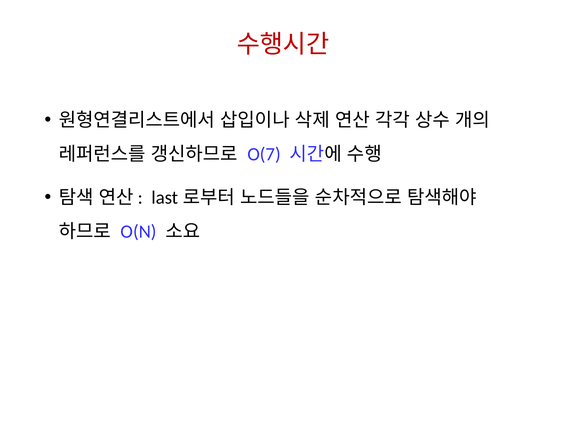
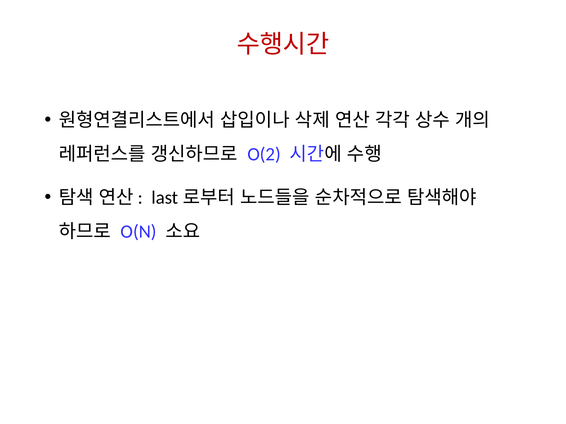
O(7: O(7 -> O(2 (264, 155)
